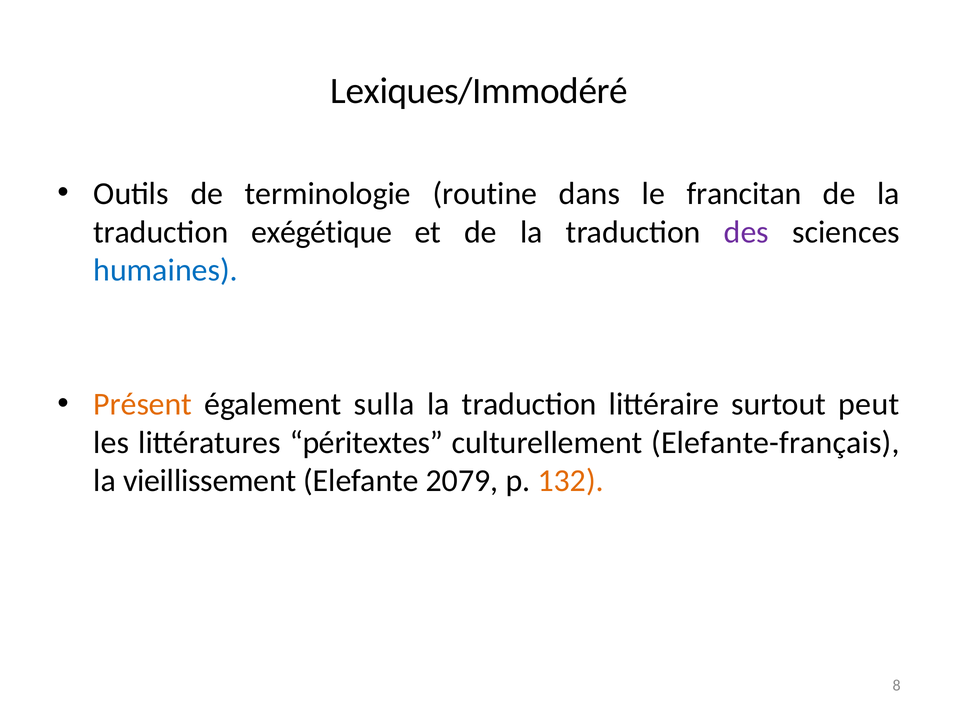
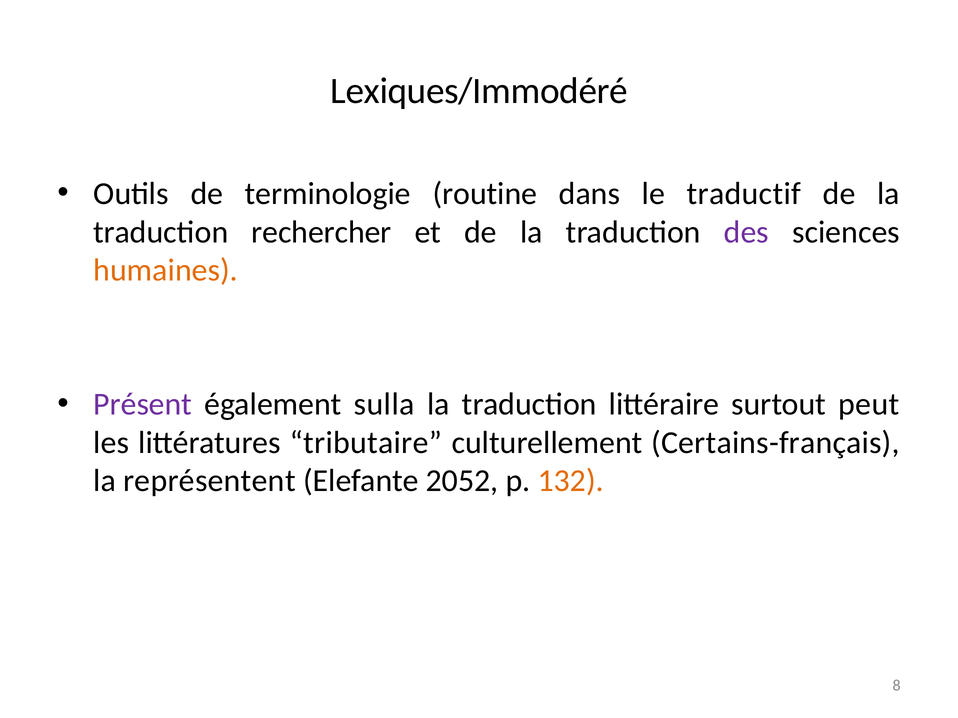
francitan: francitan -> traductif (744, 194)
exégétique: exégétique -> rechercher (321, 232)
humaines colour: blue -> orange (166, 270)
Présent colour: orange -> purple (143, 405)
péritextes: péritextes -> tributaire (366, 443)
Elefante-français: Elefante-français -> Certains-français (775, 443)
vieillissement: vieillissement -> représentent (209, 481)
2079: 2079 -> 2052 (462, 481)
